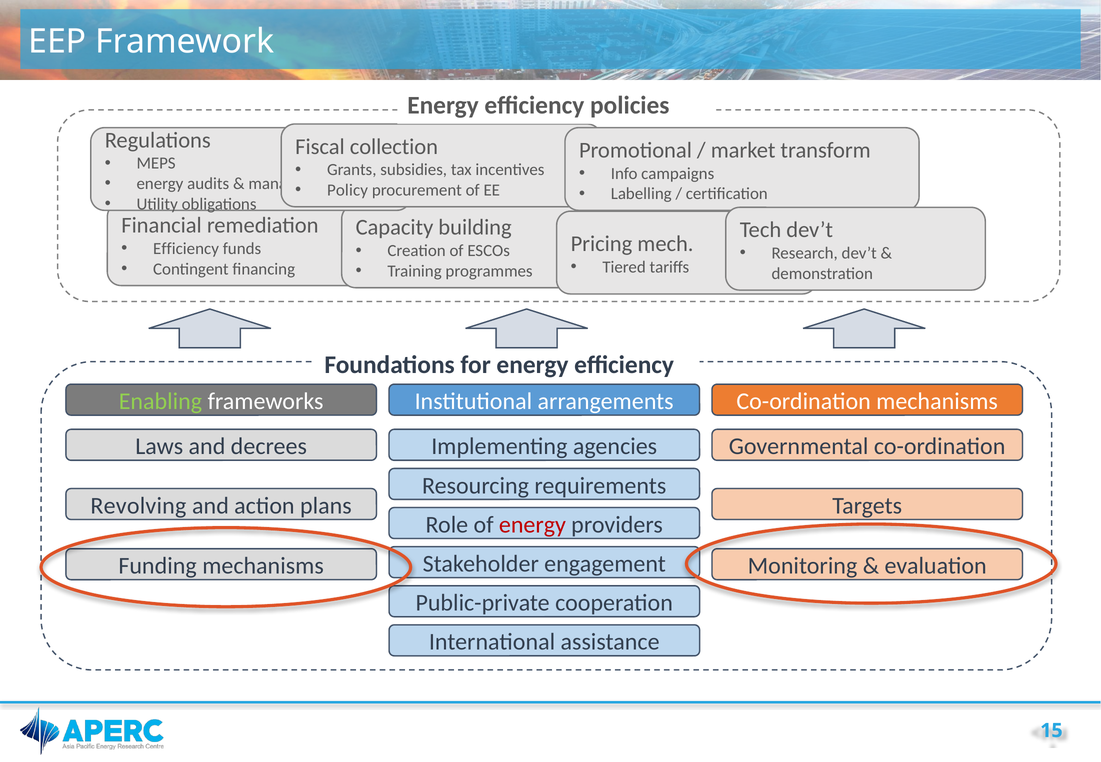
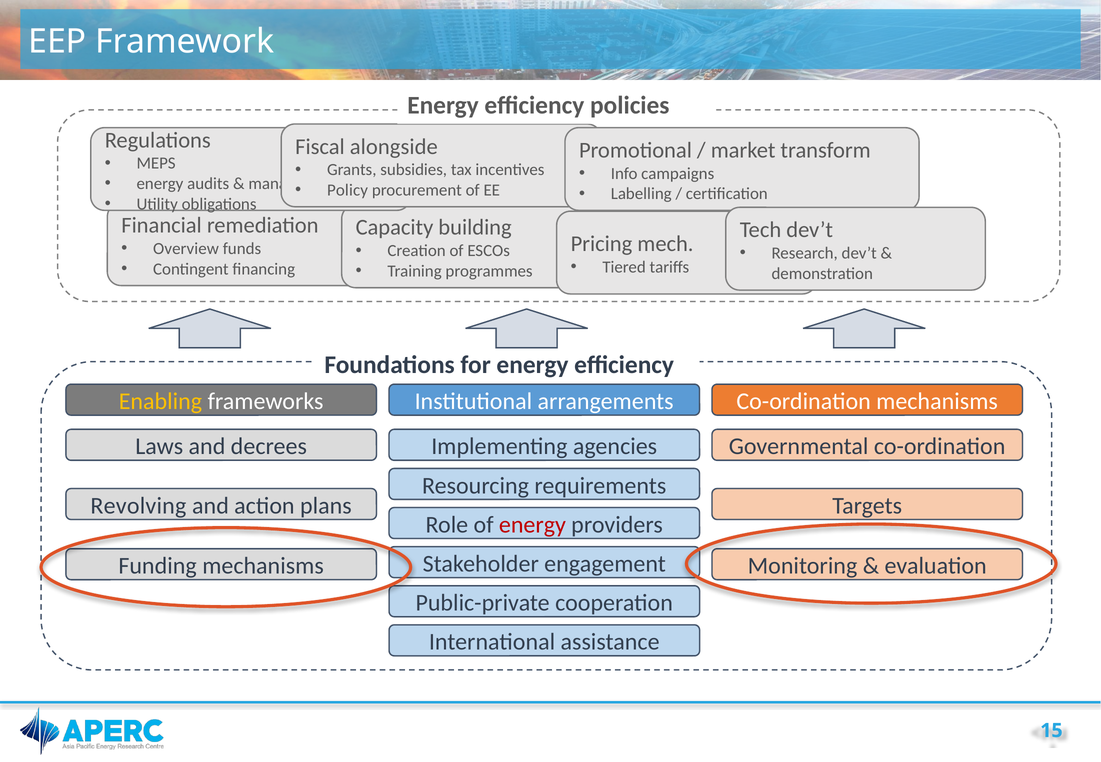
collection: collection -> alongside (394, 147)
Efficiency: Efficiency -> Overview (186, 249)
Enabling colour: light green -> yellow (160, 401)
